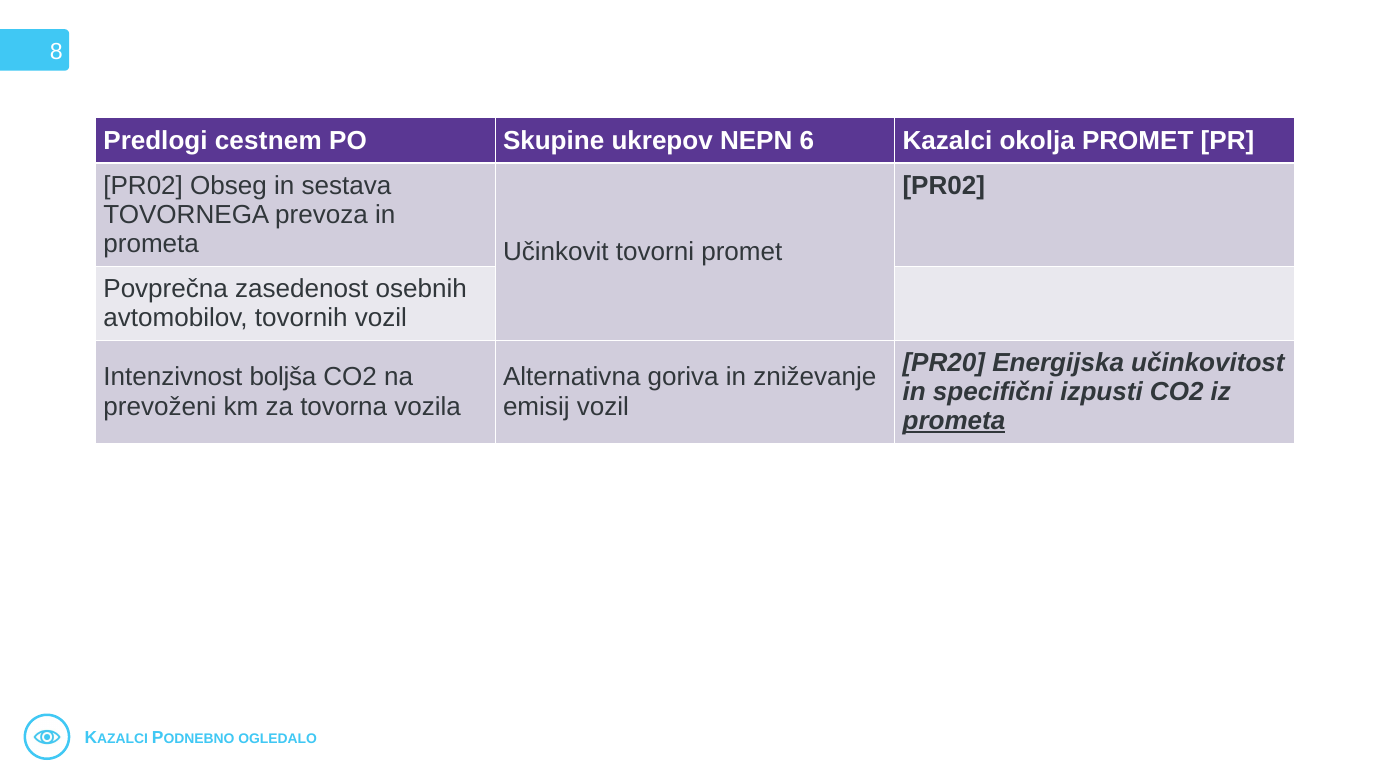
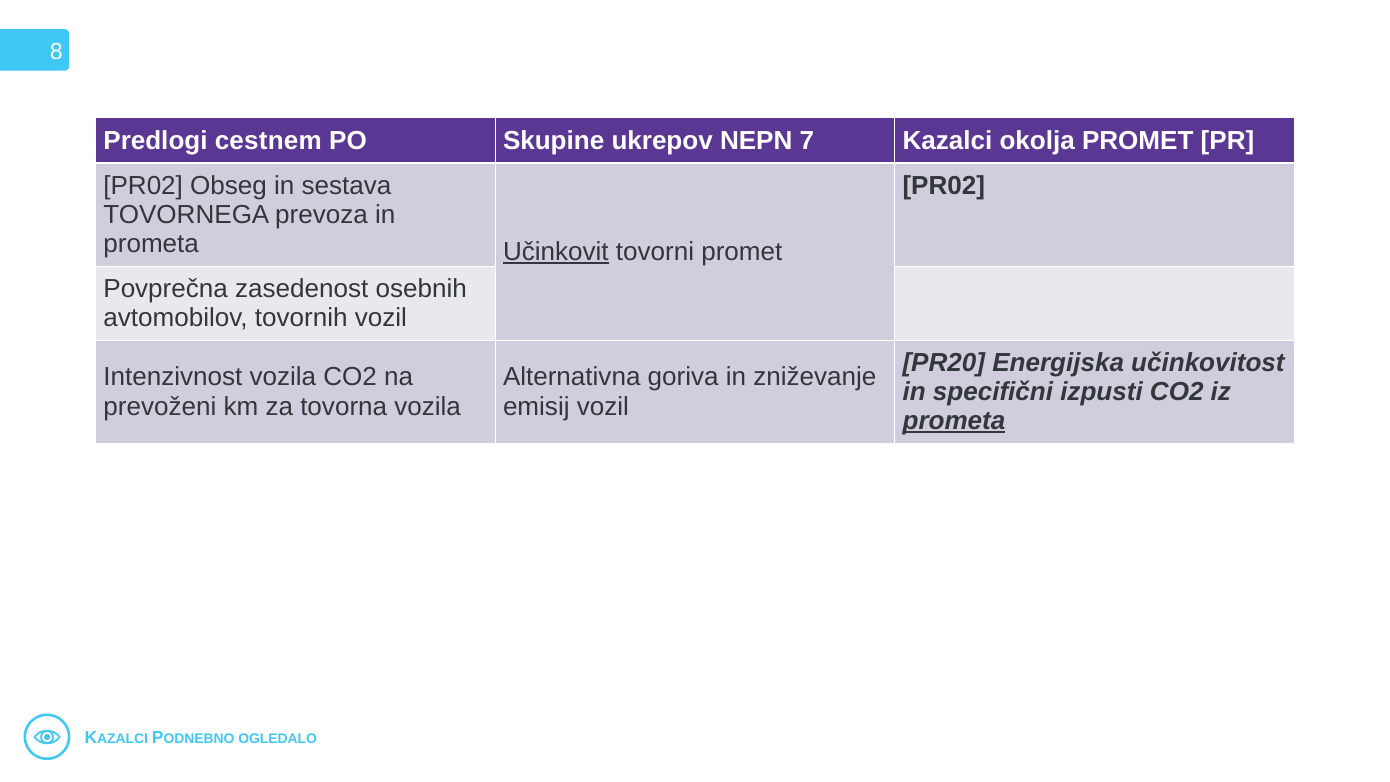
6: 6 -> 7 (807, 141)
Učinkovit underline: none -> present (556, 252)
Intenzivnost boljša: boljša -> vozila (283, 377)
